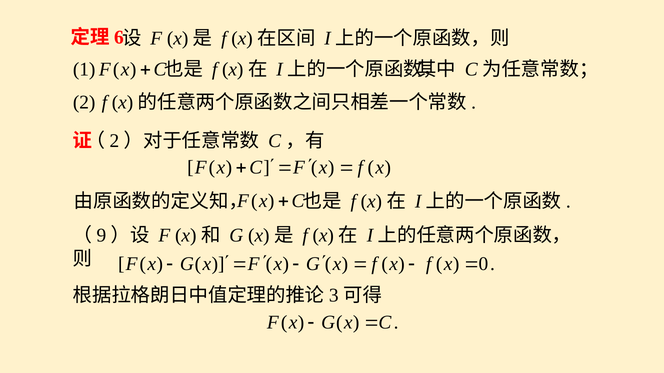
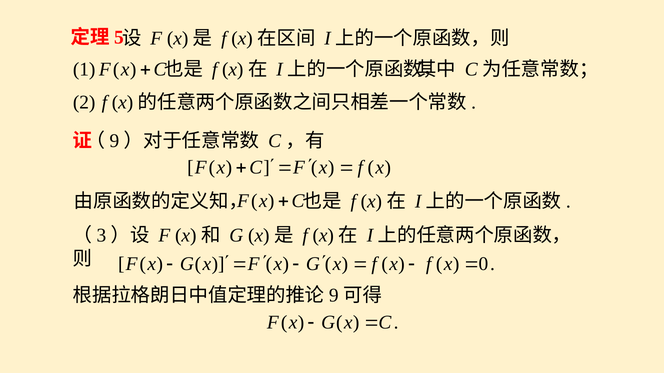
6: 6 -> 5 (119, 38)
2: 2 -> 9 (114, 141)
9: 9 -> 3 (101, 236)
3: 3 -> 9 (334, 296)
